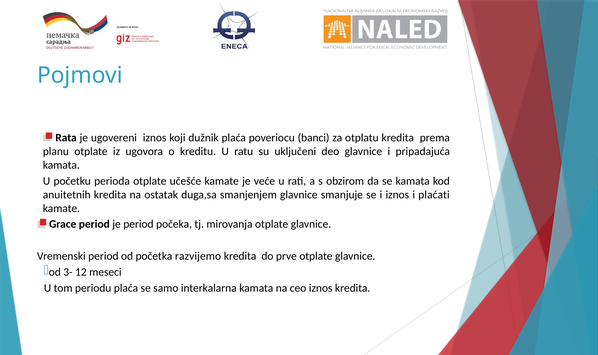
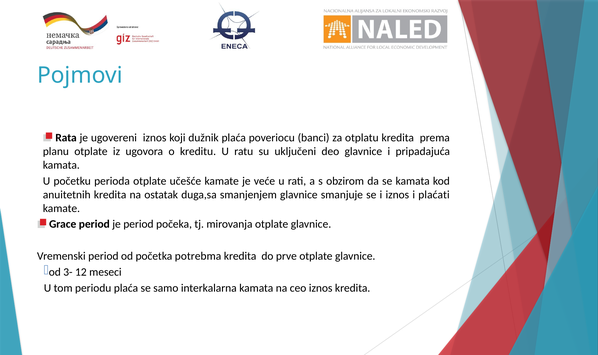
razvijemo: razvijemo -> potrebma (198, 256)
